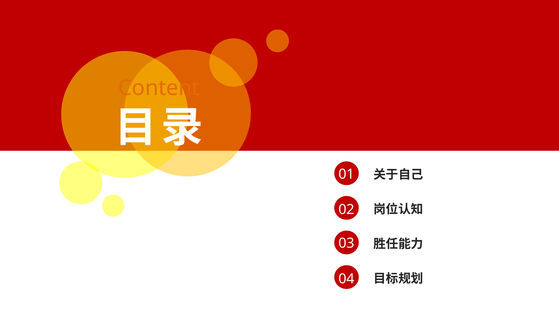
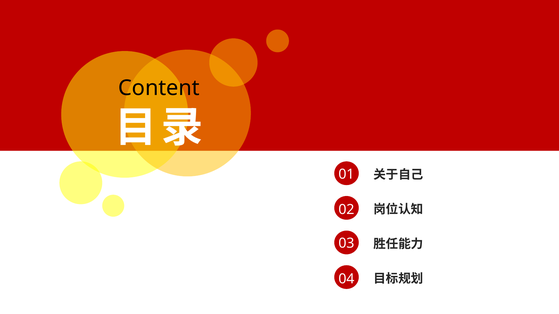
Content colour: orange -> black (159, 88)
